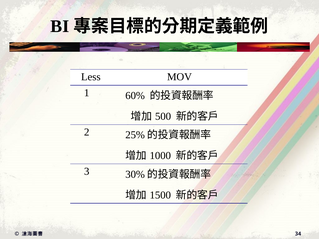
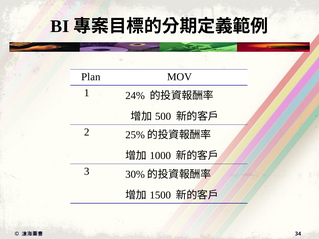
Less: Less -> Plan (91, 77)
60%: 60% -> 24% (135, 96)
